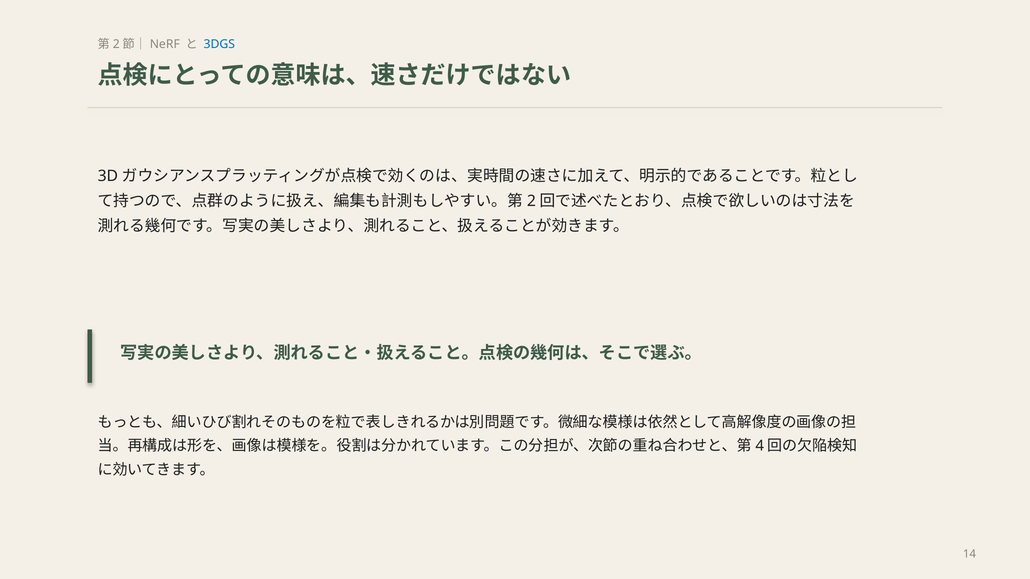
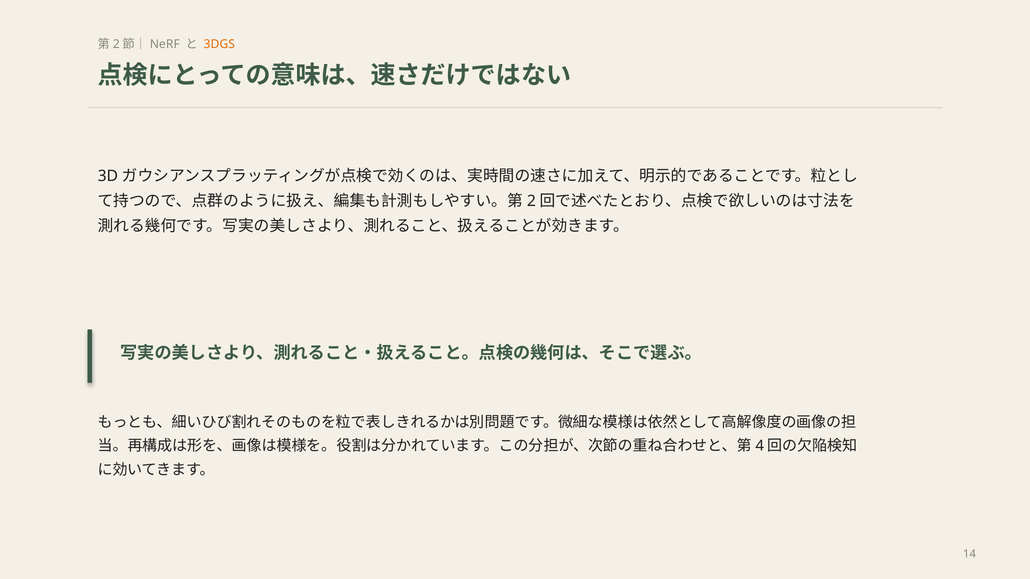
3DGS colour: blue -> orange (219, 44)
